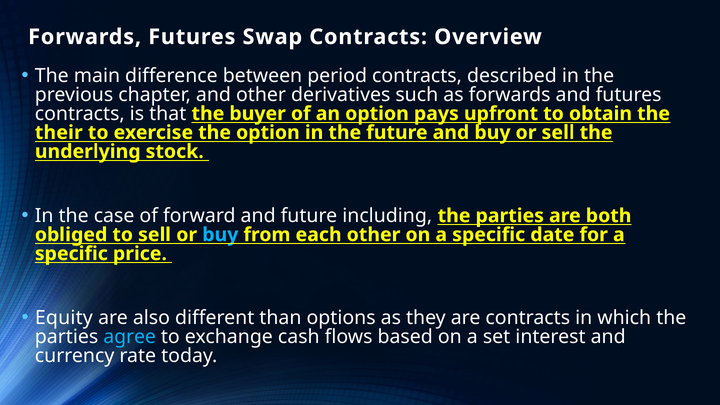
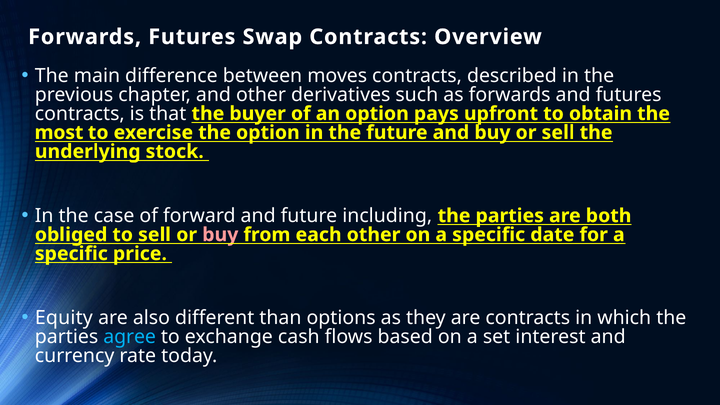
period: period -> moves (337, 76)
their: their -> most (59, 133)
buy colour: light blue -> pink (220, 235)
